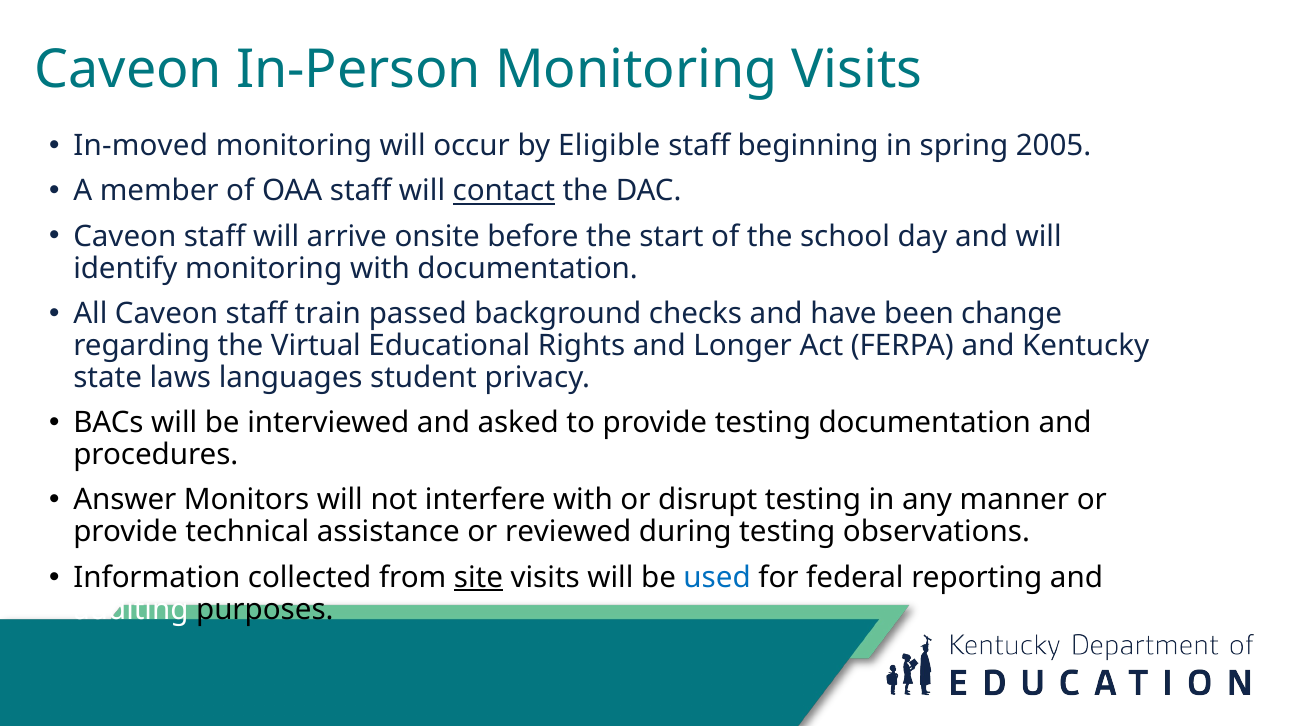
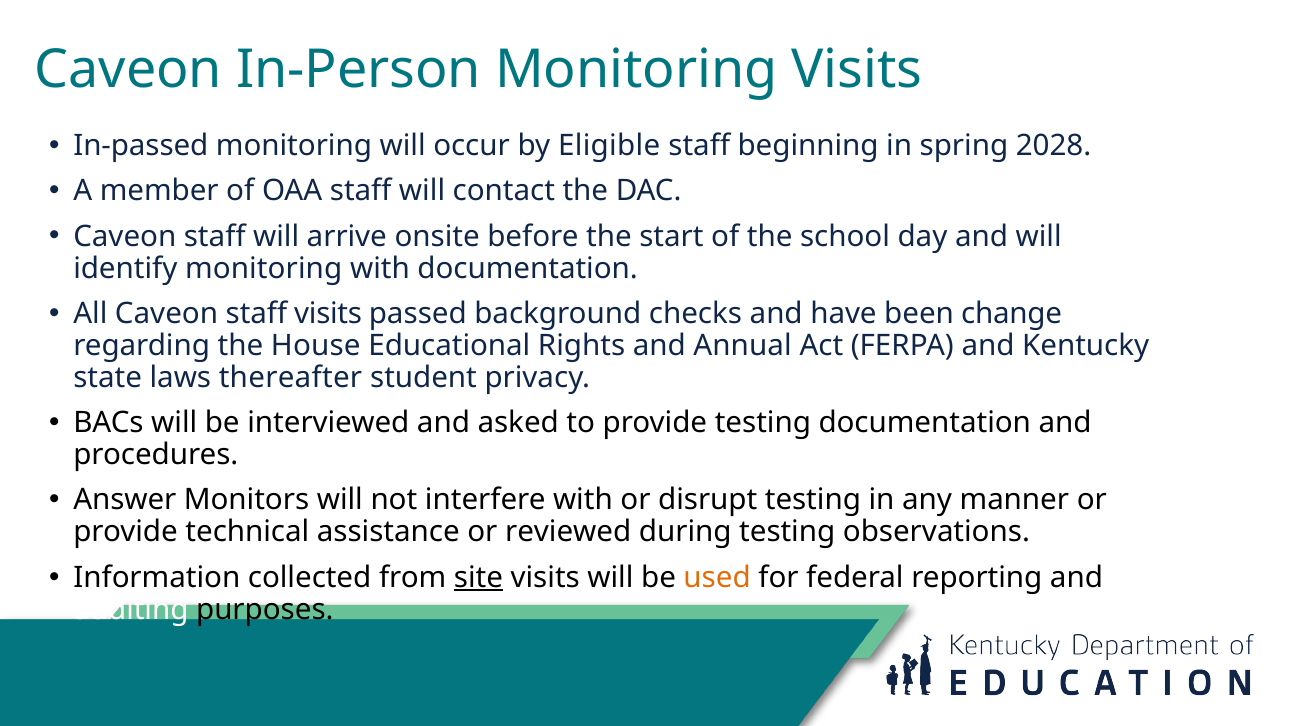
In-moved: In-moved -> In-passed (141, 146)
2005: 2005 -> 2028 (1054, 146)
contact underline: present -> none (504, 191)
staff train: train -> visits (328, 314)
Virtual: Virtual -> House (316, 346)
Longer: Longer -> Annual (743, 346)
languages: languages -> thereafter (290, 378)
used colour: blue -> orange (717, 578)
